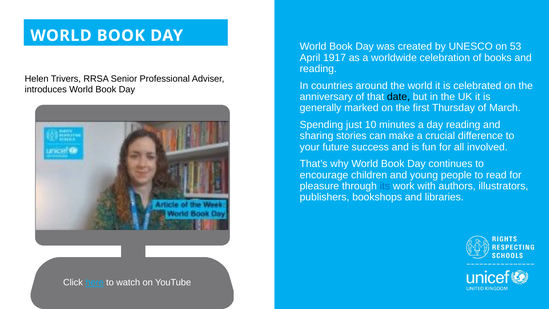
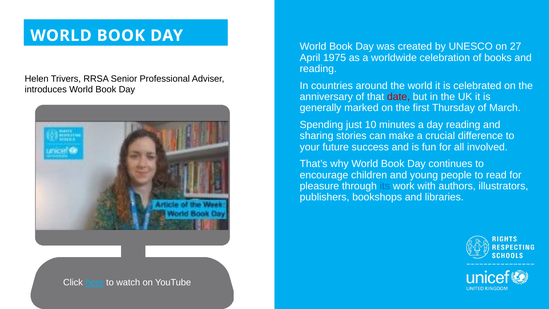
53: 53 -> 27 (516, 46)
1917: 1917 -> 1975 (335, 58)
date colour: black -> red (399, 97)
